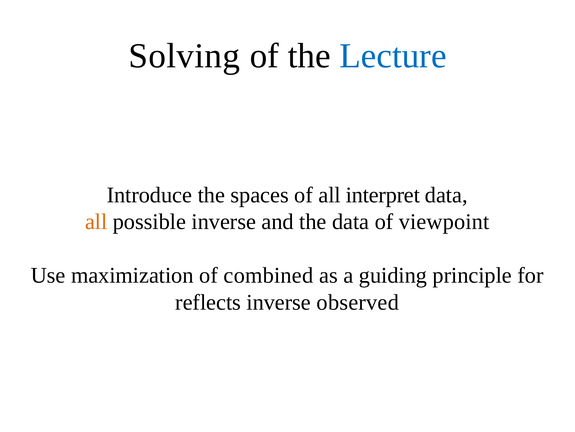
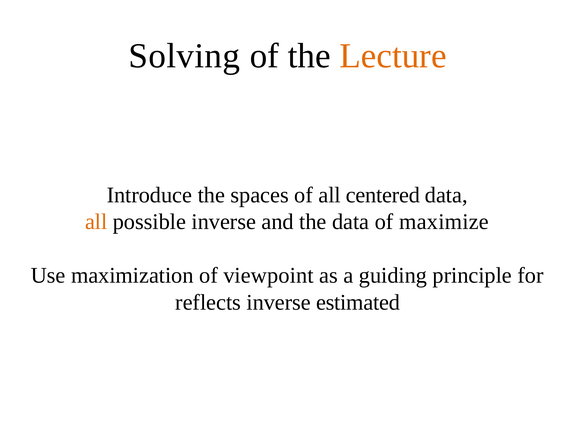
Lecture colour: blue -> orange (393, 56)
interpret: interpret -> centered (383, 195)
viewpoint: viewpoint -> maximize (444, 222)
combined: combined -> viewpoint (268, 275)
observed: observed -> estimated (358, 302)
